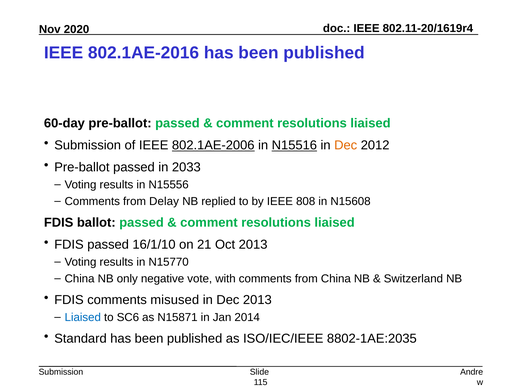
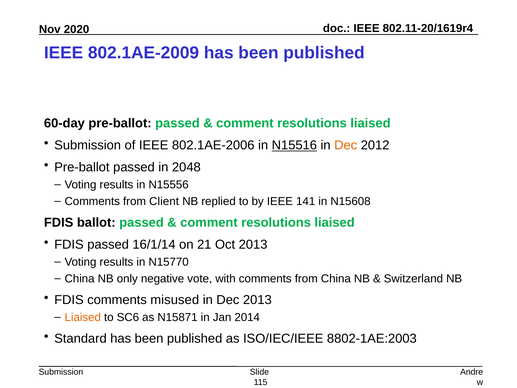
802.1AE-2016: 802.1AE-2016 -> 802.1AE-2009 (144, 53)
802.1AE-2006 underline: present -> none (213, 145)
2033: 2033 -> 2048 (186, 167)
Delay: Delay -> Client (164, 201)
808: 808 -> 141 (306, 201)
16/1/10: 16/1/10 -> 16/1/14 (154, 245)
Liaised colour: blue -> orange (83, 317)
8802-1AE:2035: 8802-1AE:2035 -> 8802-1AE:2003 (372, 338)
